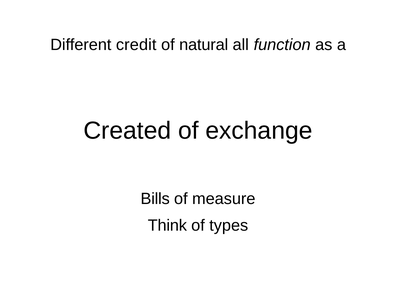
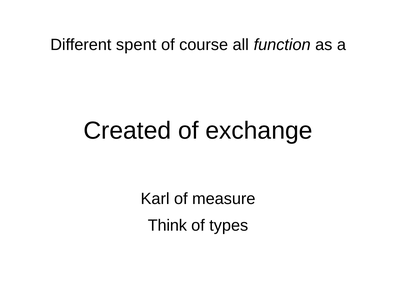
credit: credit -> spent (136, 45)
natural: natural -> course (204, 45)
Bills: Bills -> Karl (155, 199)
